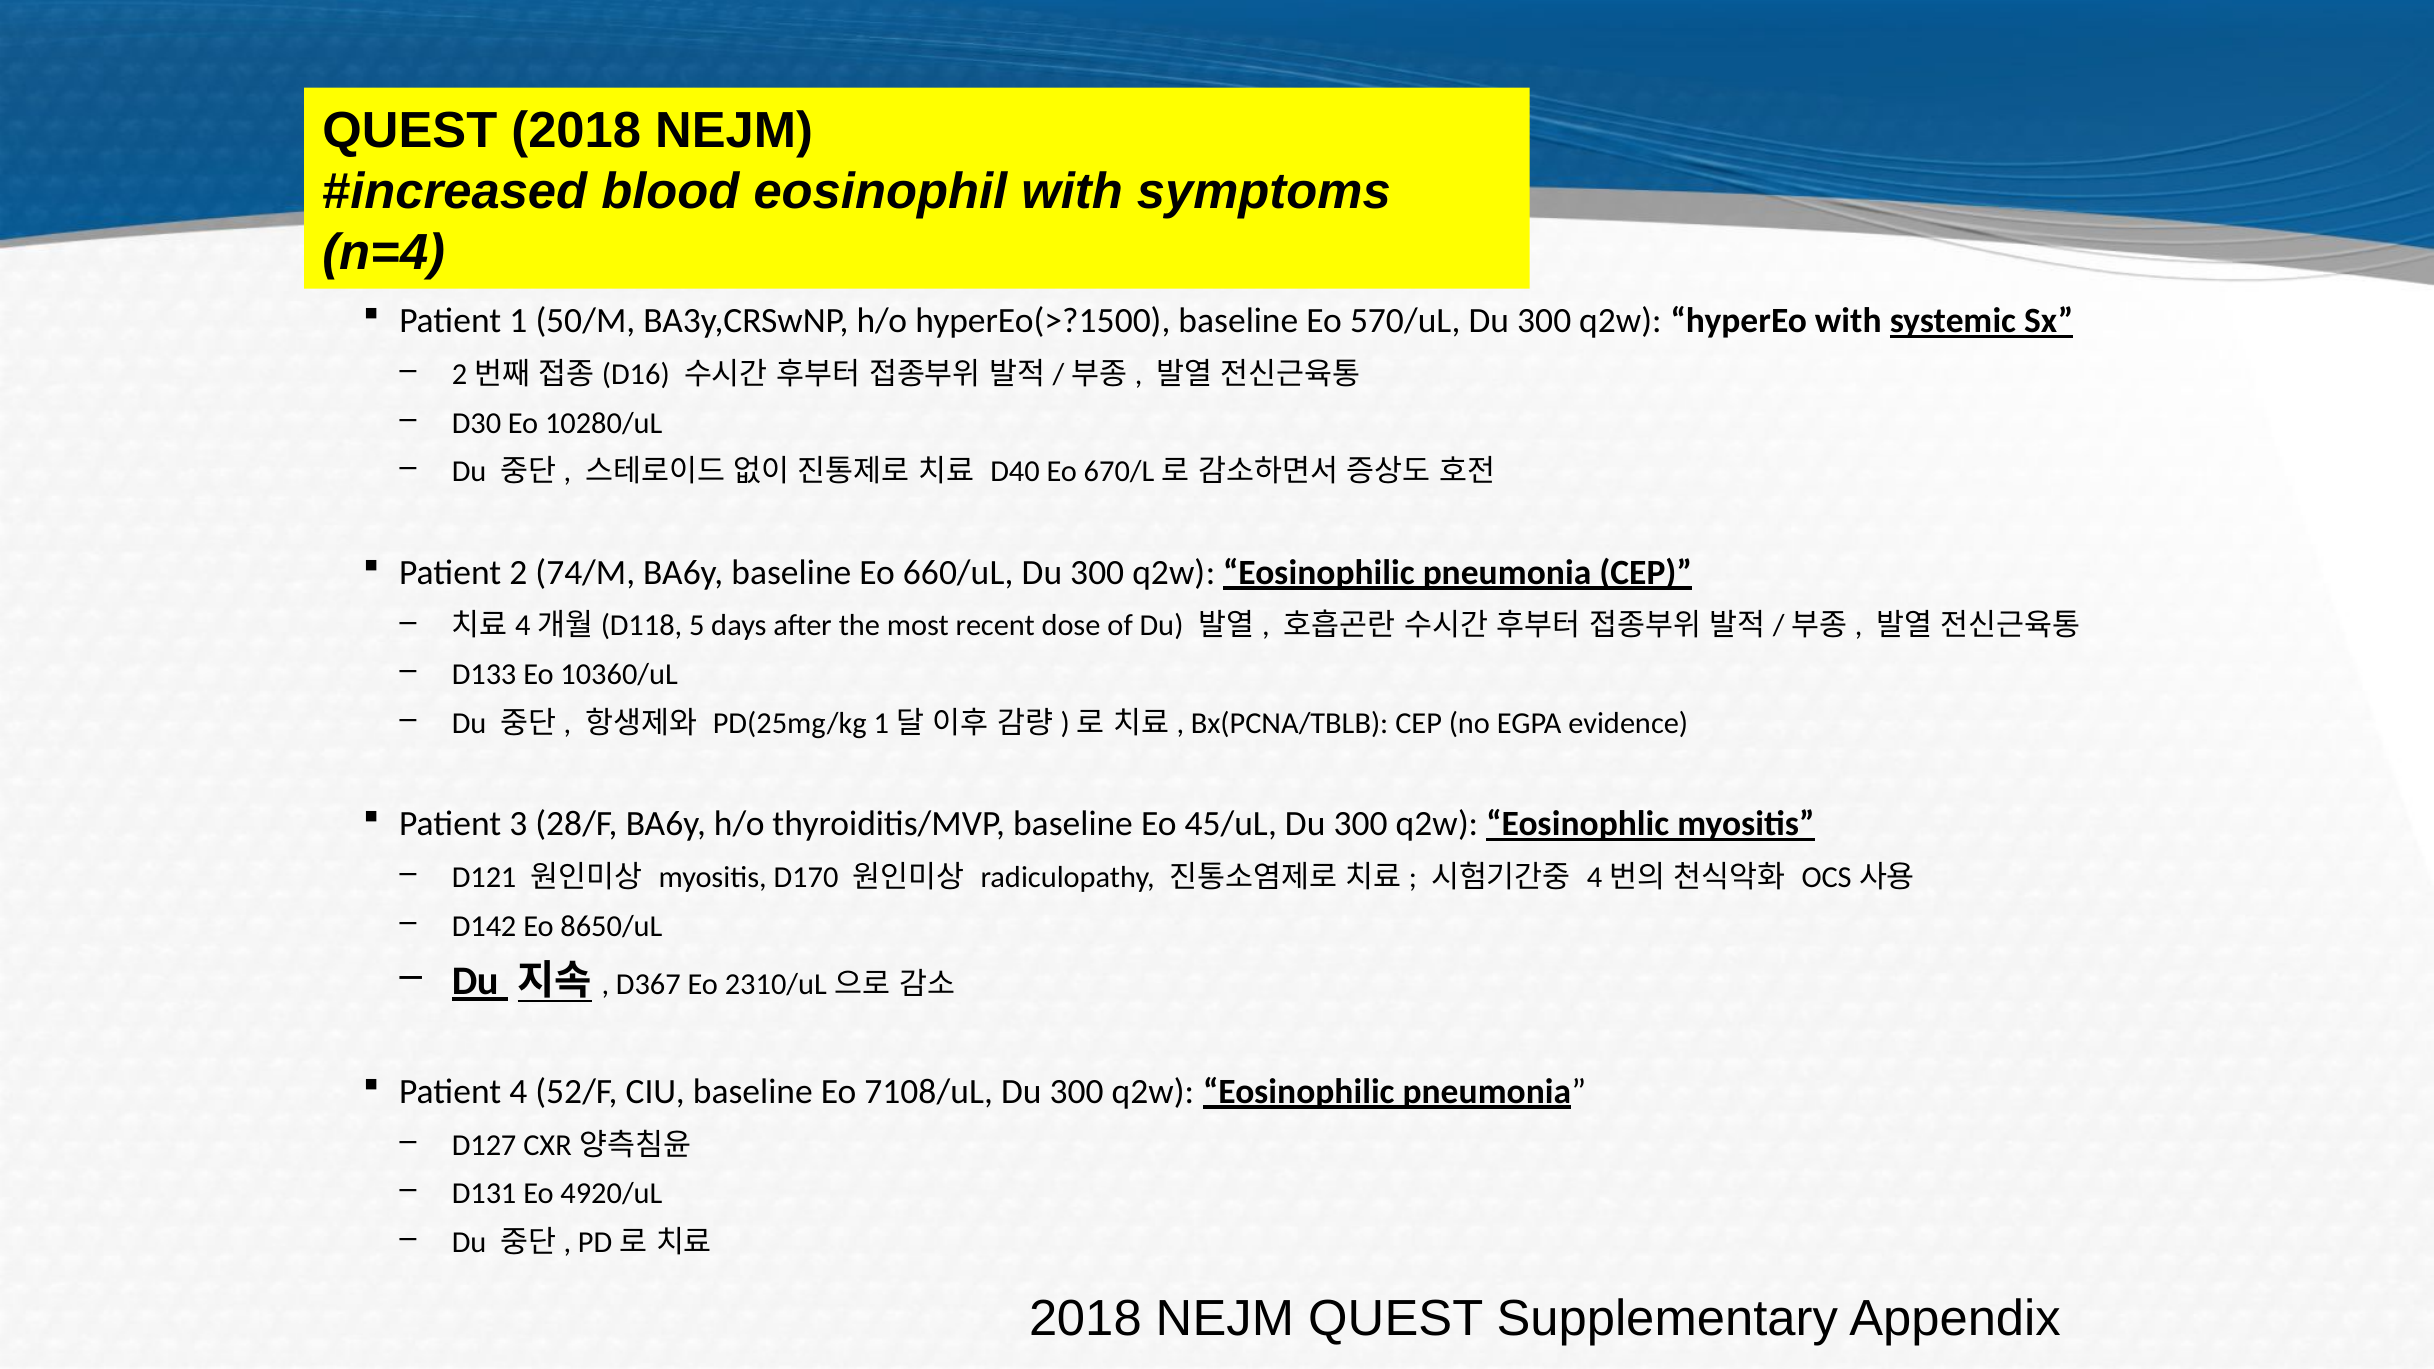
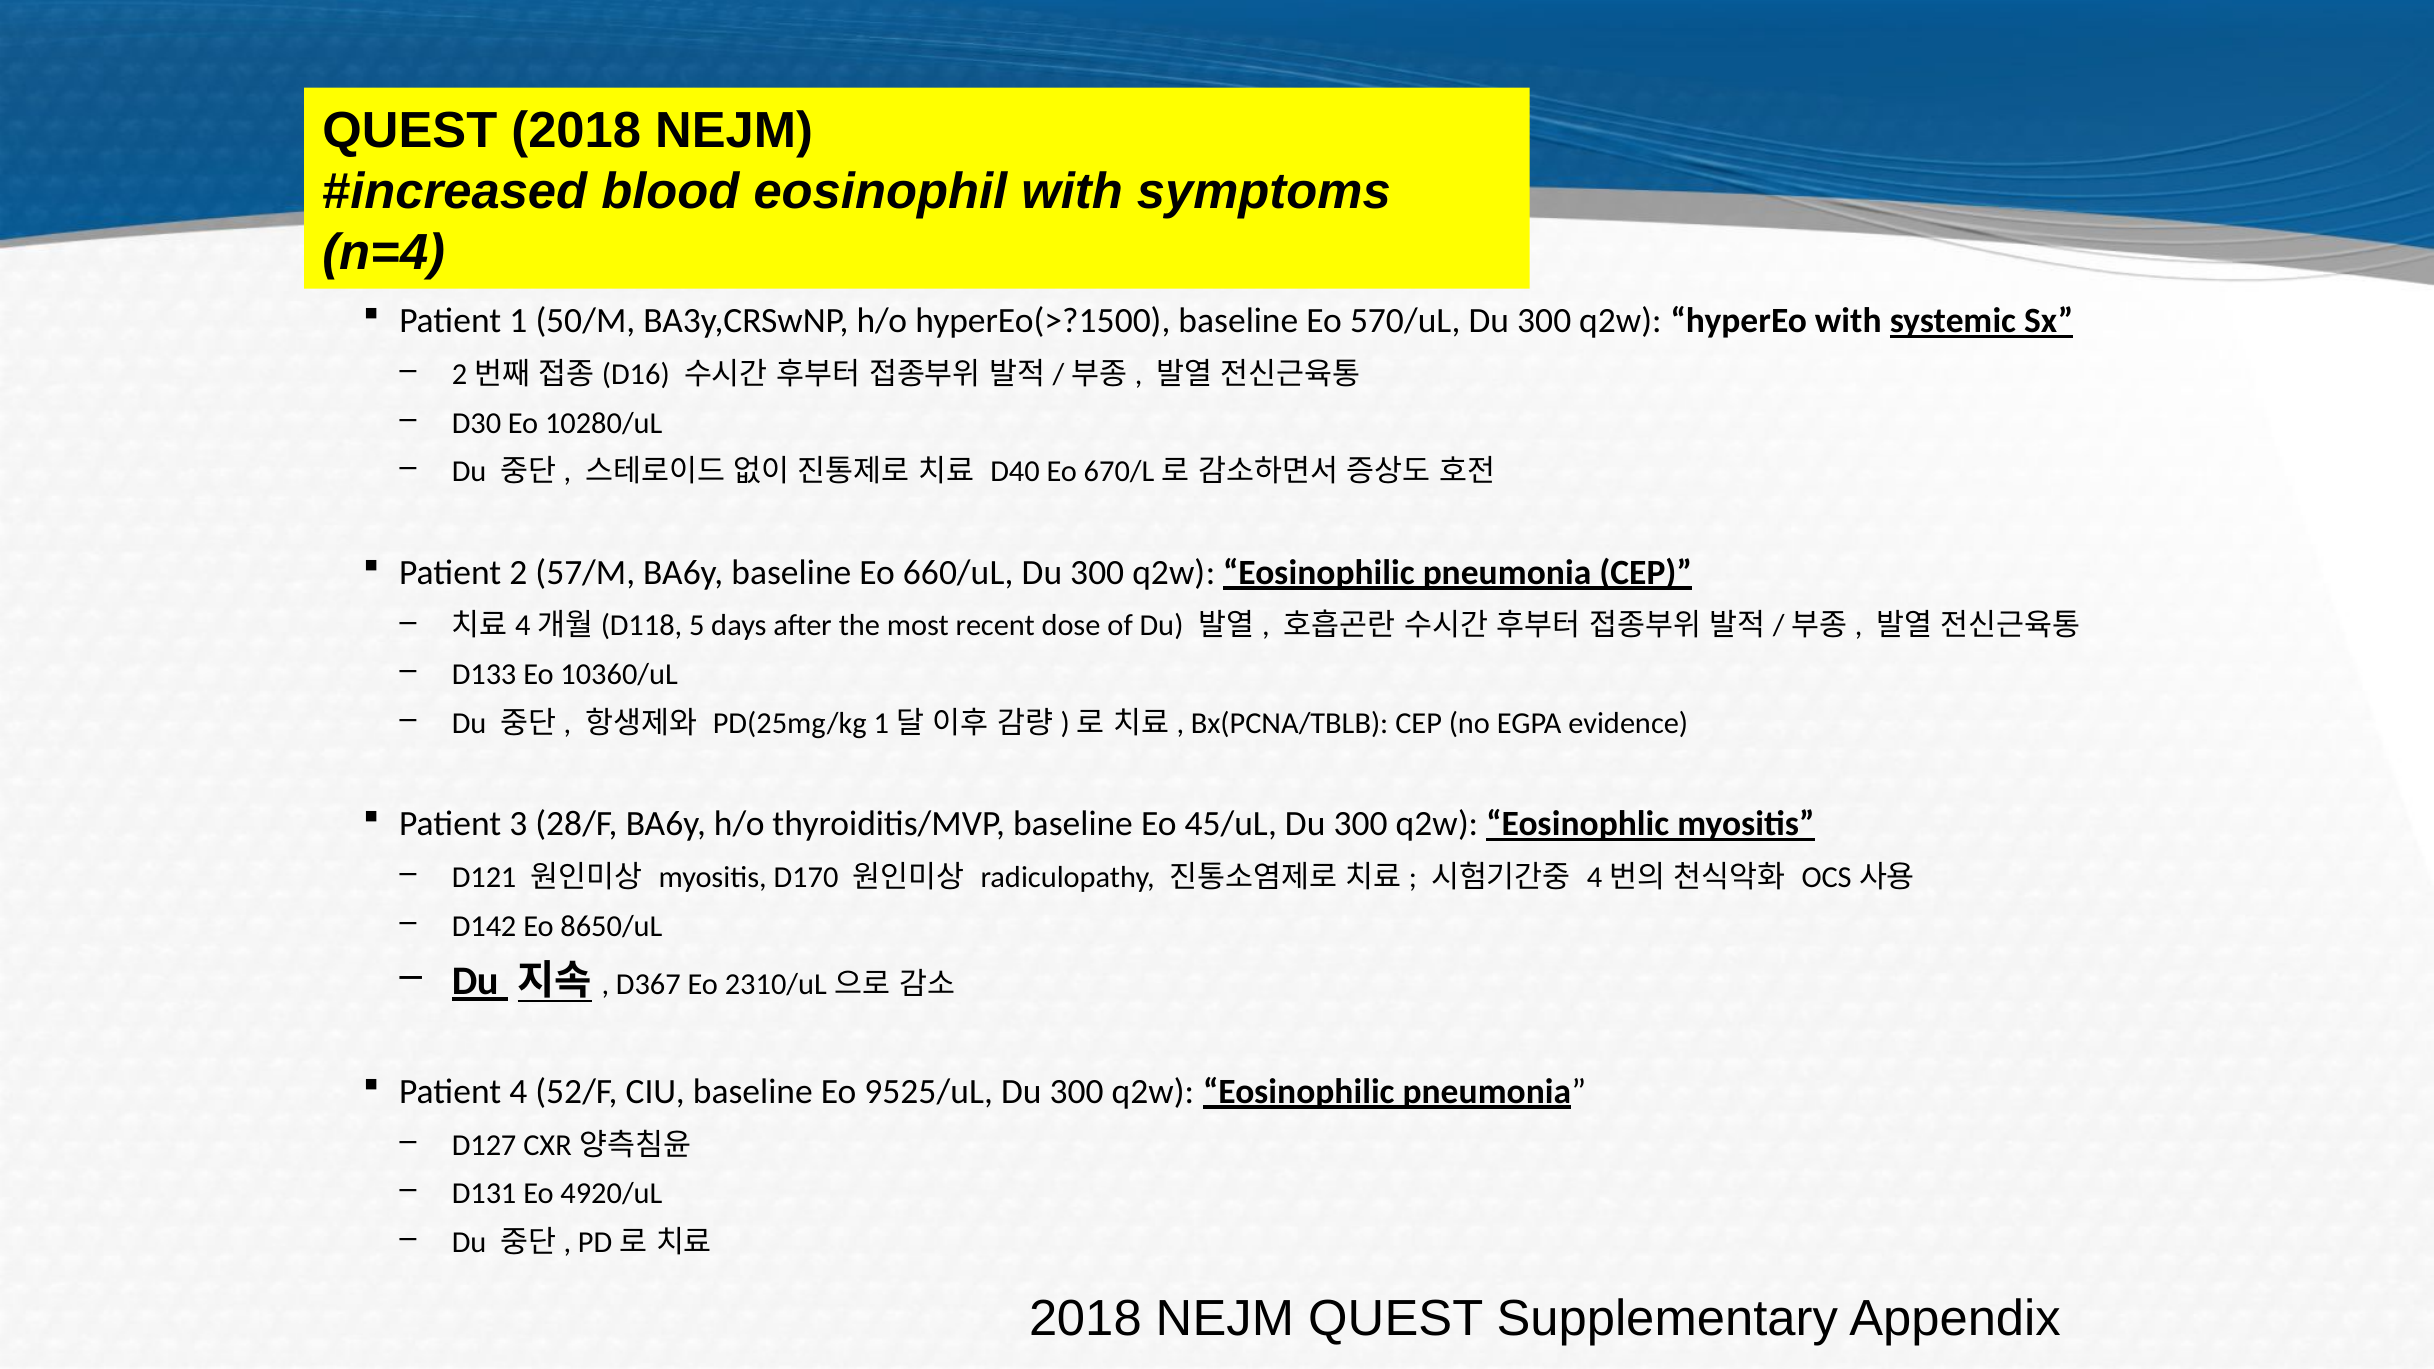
74/M: 74/M -> 57/M (585, 573)
7108/uL: 7108/uL -> 9525/uL (929, 1092)
